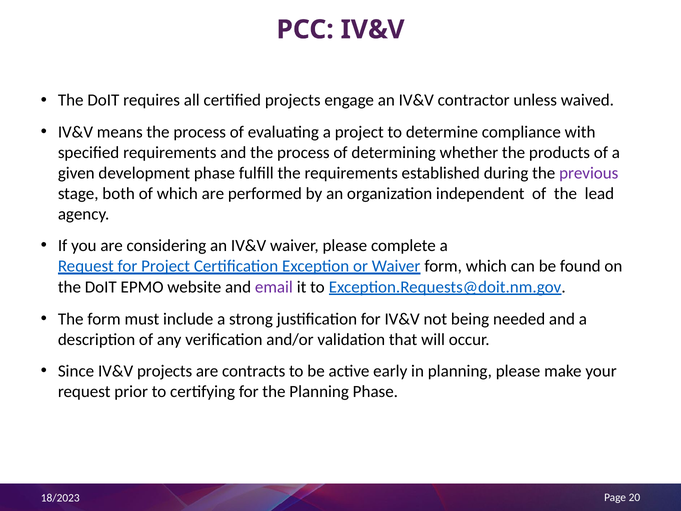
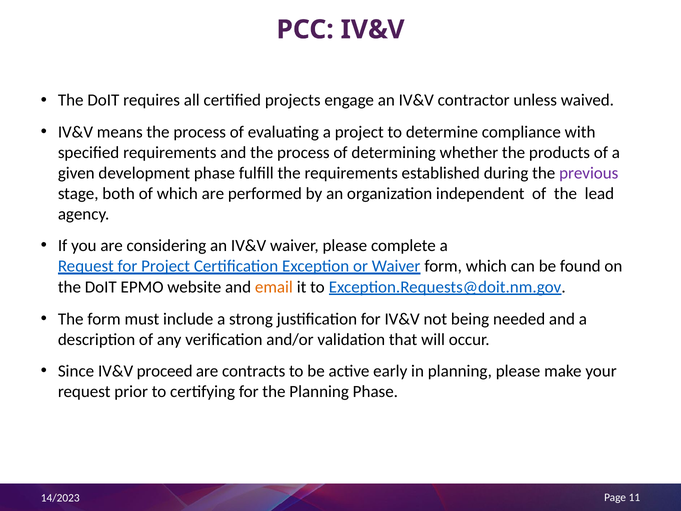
email colour: purple -> orange (274, 287)
IV&V projects: projects -> proceed (165, 371)
18/2023: 18/2023 -> 14/2023 (60, 498)
20: 20 -> 11 (634, 497)
